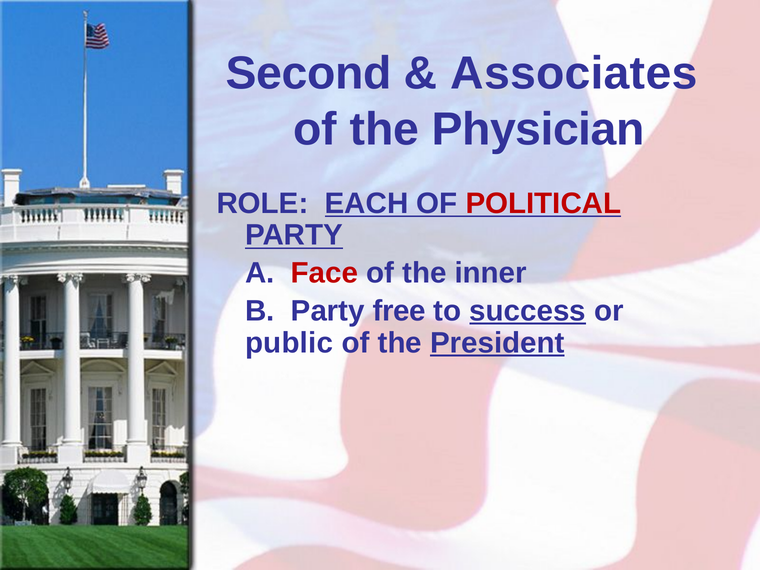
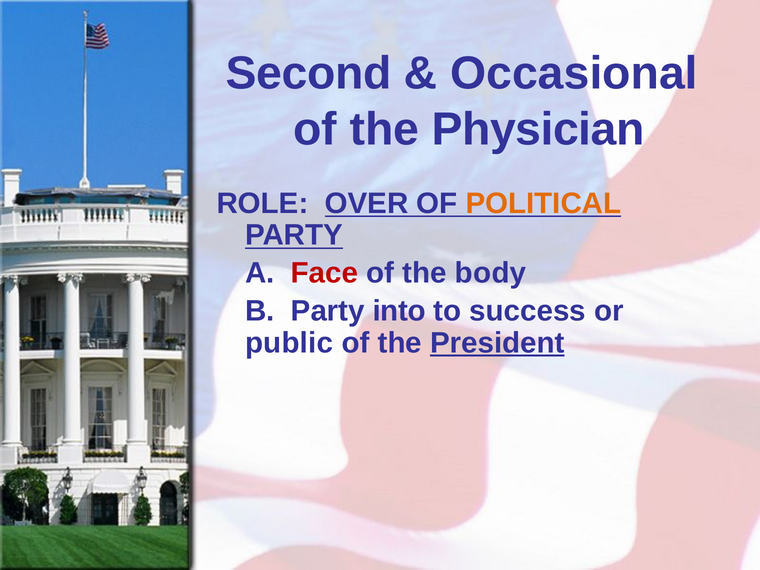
Associates: Associates -> Occasional (574, 74)
EACH: EACH -> OVER (367, 203)
POLITICAL colour: red -> orange (543, 203)
inner: inner -> body (491, 273)
free: free -> into (399, 311)
success underline: present -> none (528, 311)
